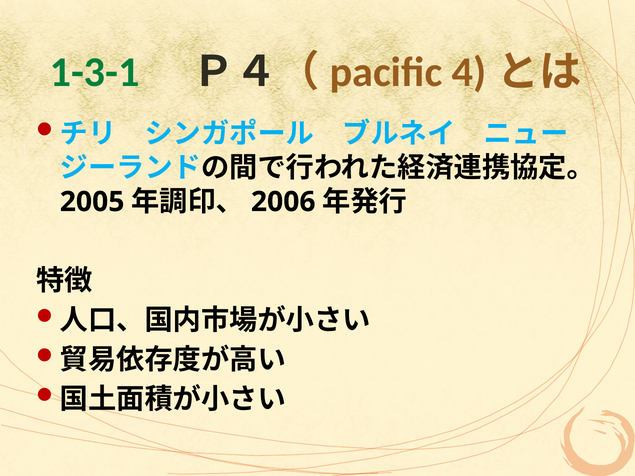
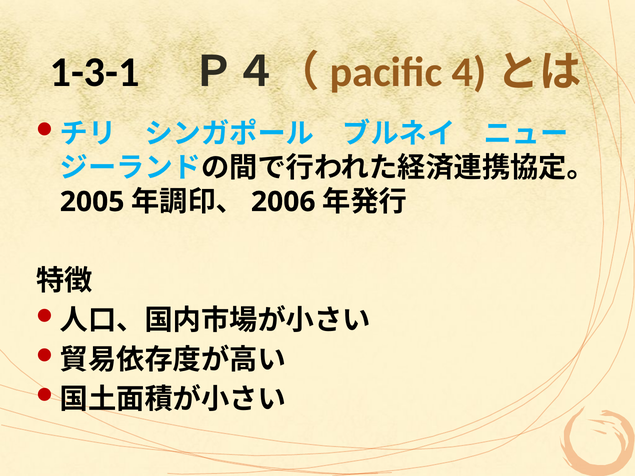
1-3-1 colour: green -> black (95, 72)
